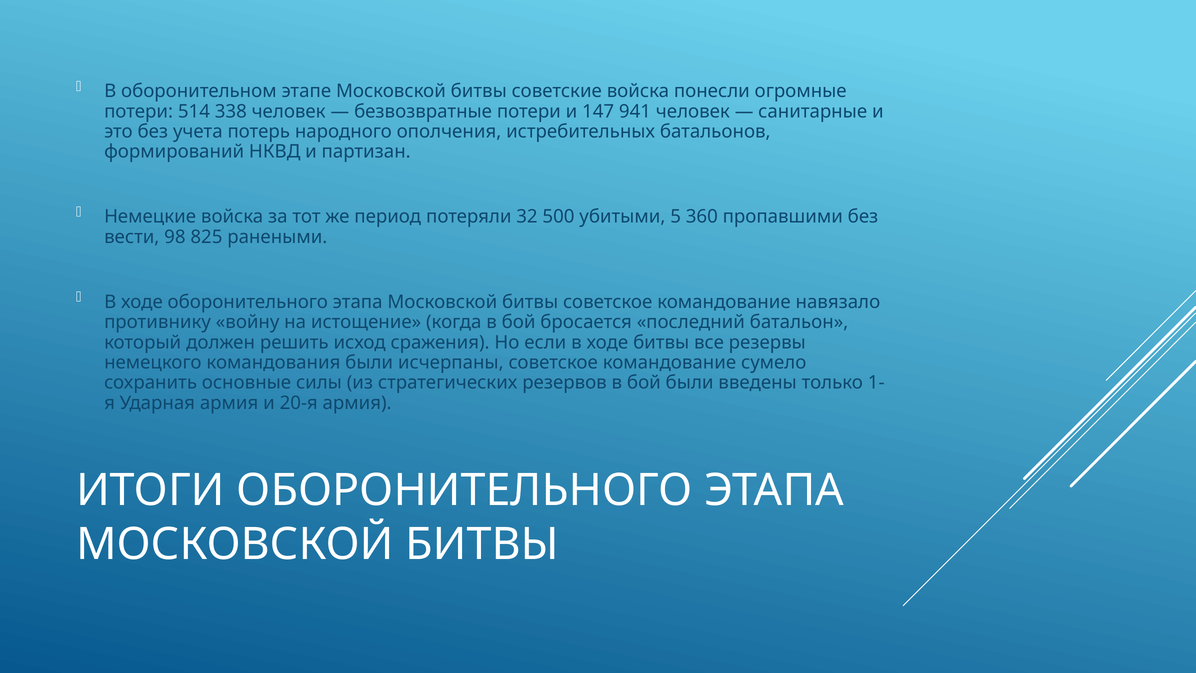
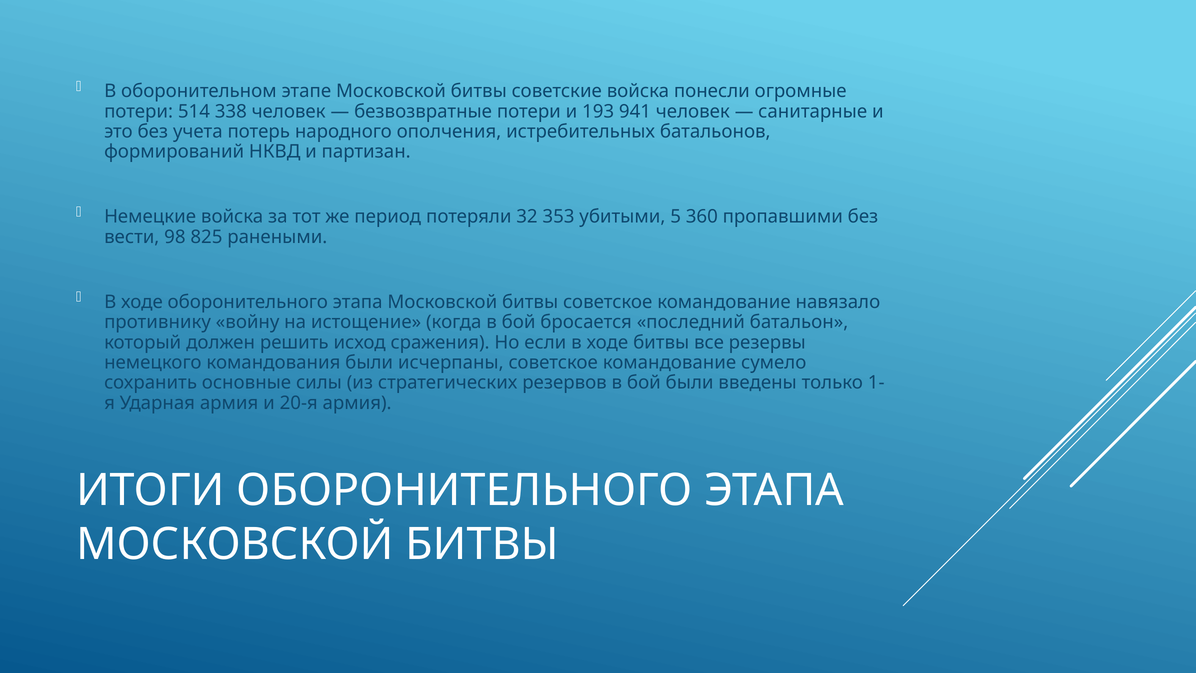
147: 147 -> 193 (598, 111)
500: 500 -> 353 (559, 217)
